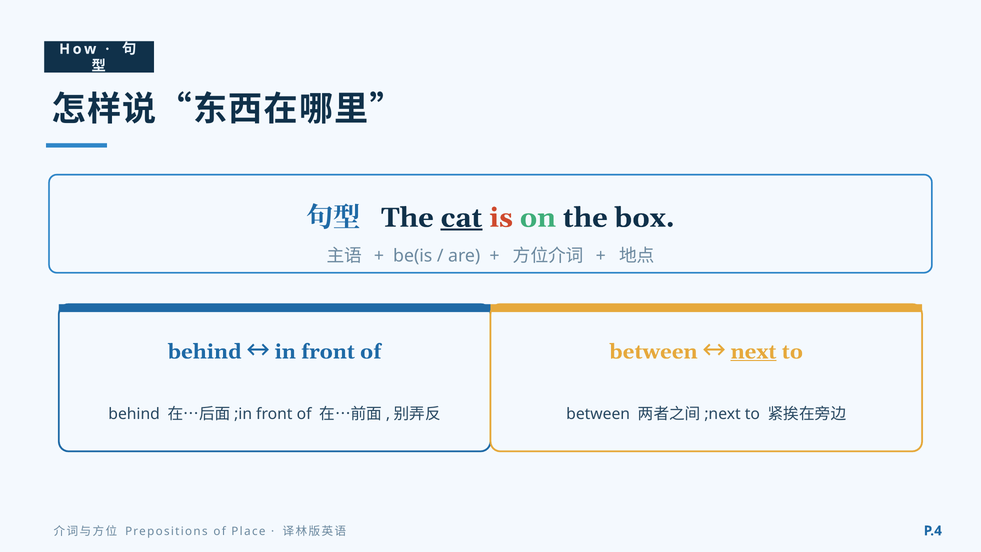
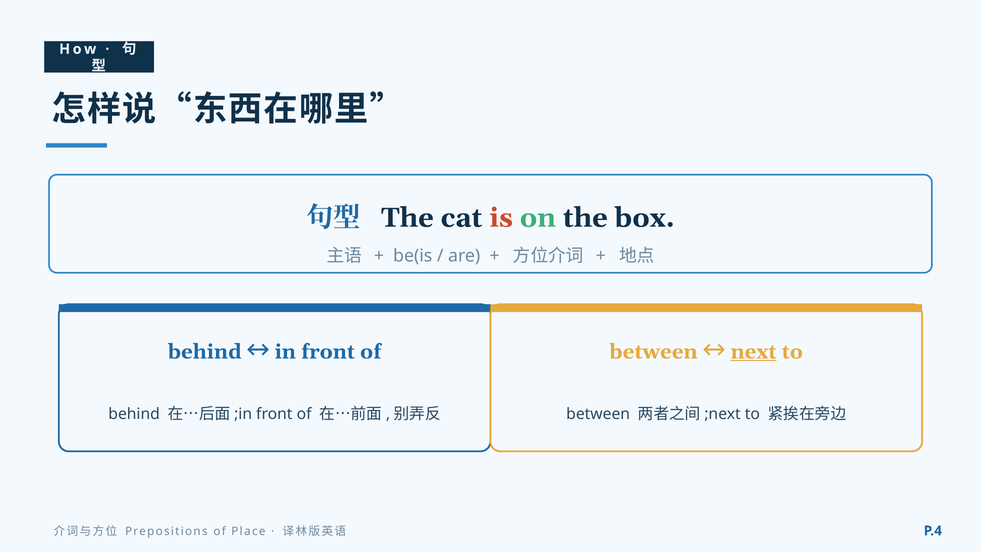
cat underline: present -> none (462, 218)
